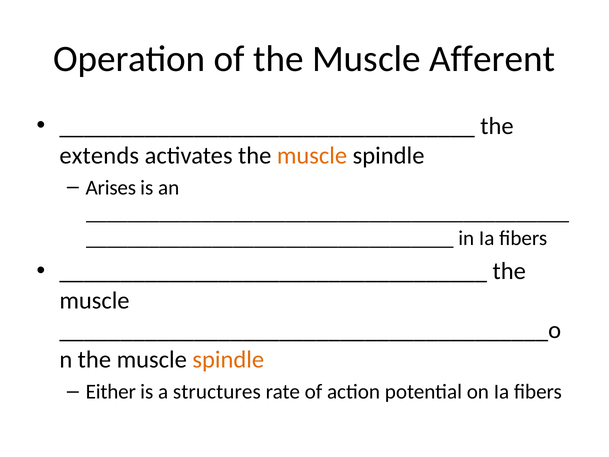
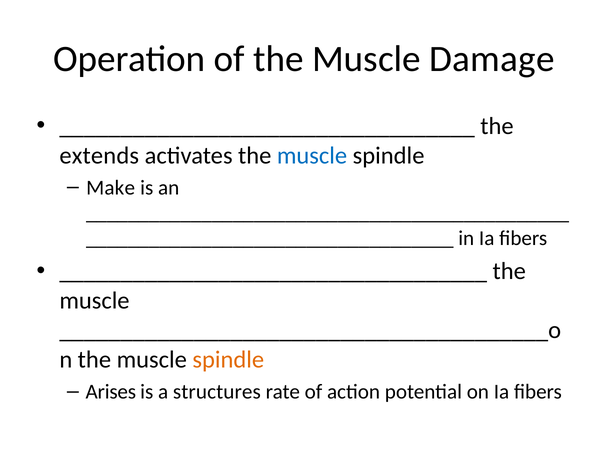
Afferent: Afferent -> Damage (492, 59)
muscle colour: orange -> blue (312, 155)
Arises: Arises -> Make (111, 187)
Either: Either -> Arises (111, 391)
